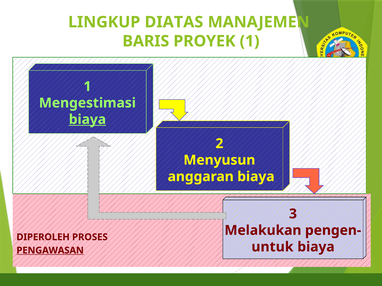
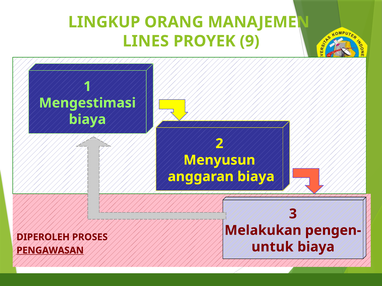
DIATAS: DIATAS -> ORANG (174, 22)
BARIS: BARIS -> LINES (146, 41)
PROYEK 1: 1 -> 9 (250, 41)
biaya underline: present -> none (87, 120)
